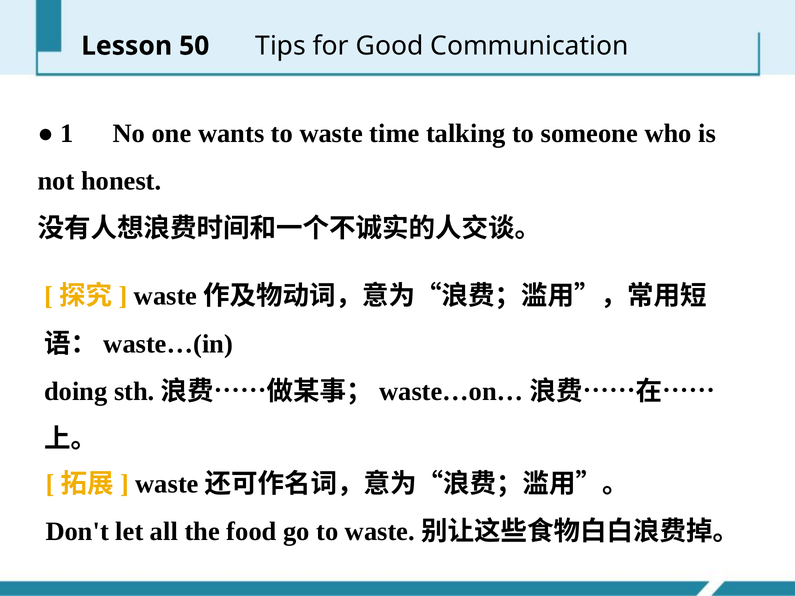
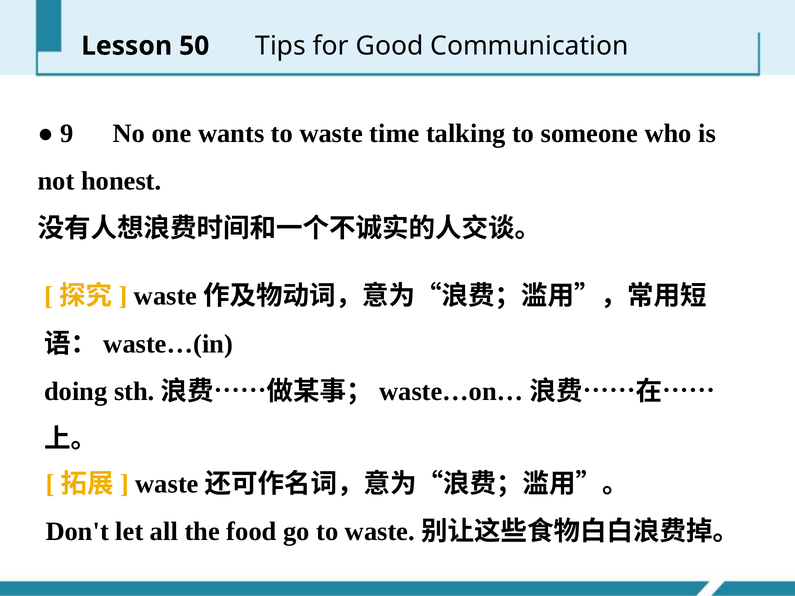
1: 1 -> 9 (67, 133)
